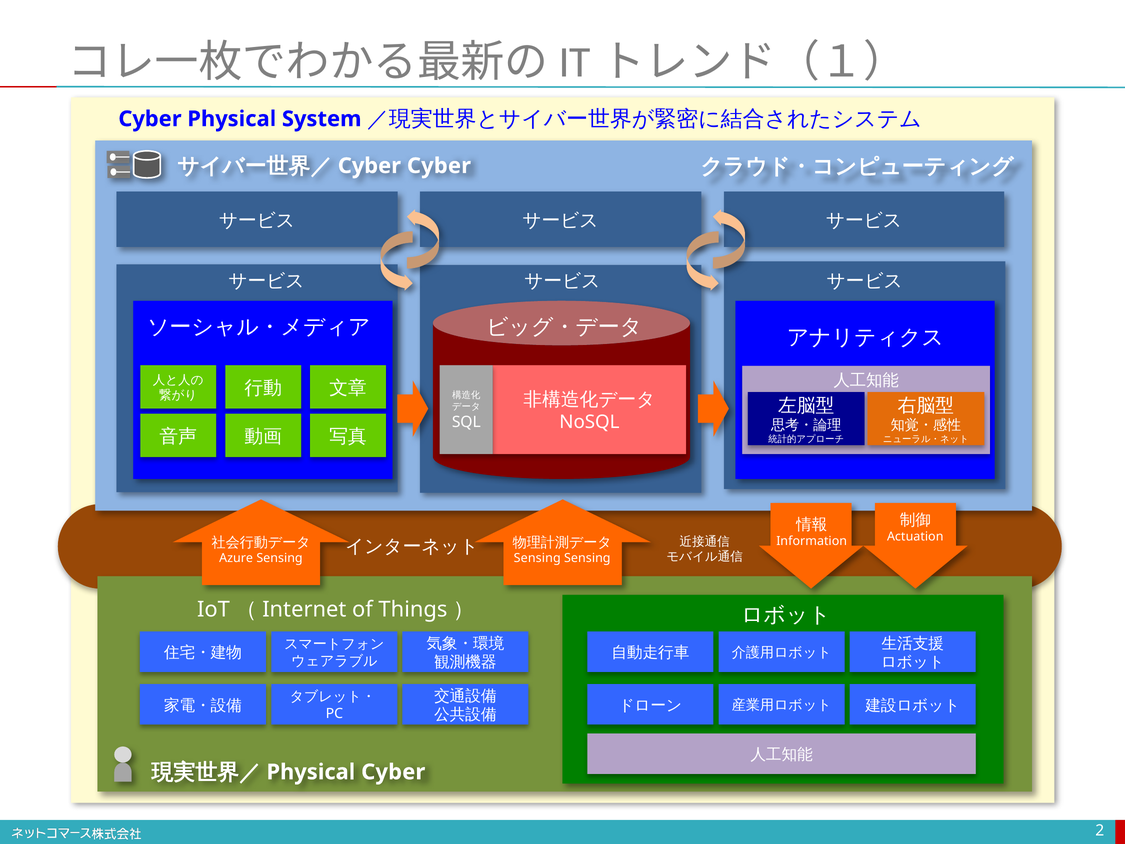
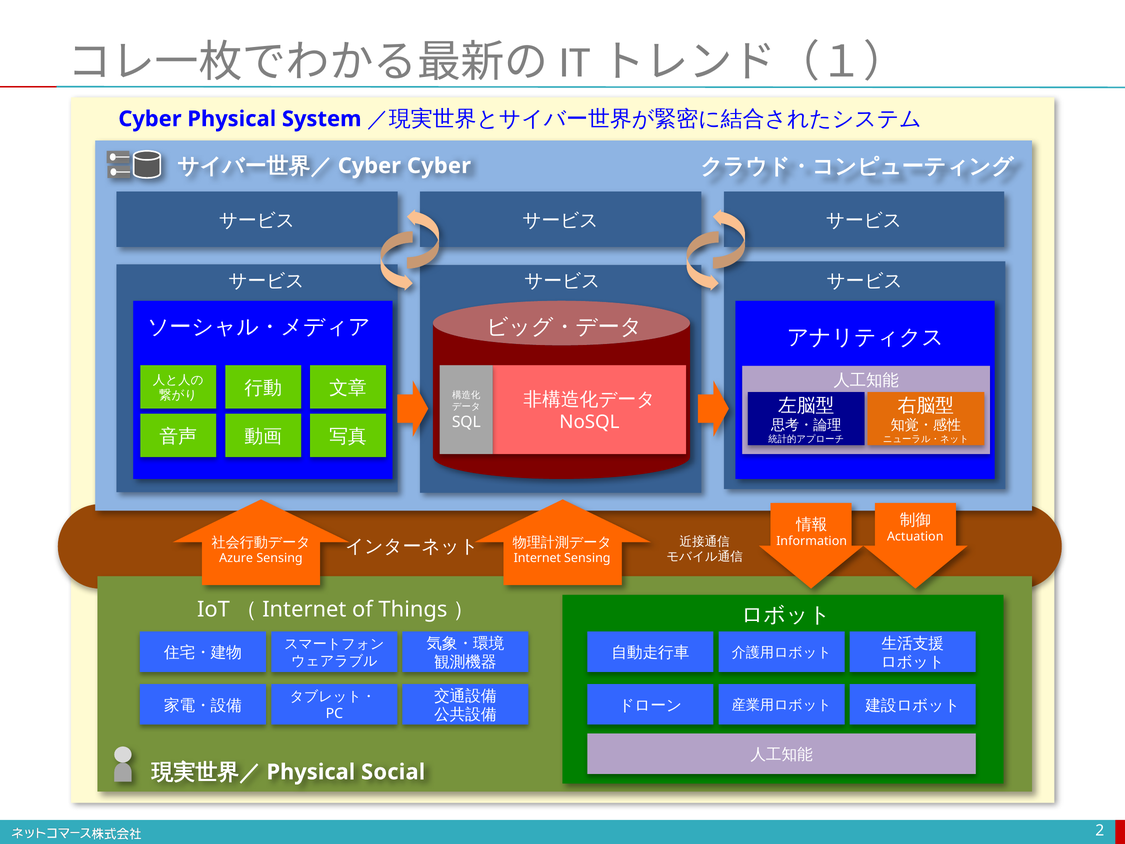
Sensing: Sensing -> Internet (537, 558)
Physical Cyber: Cyber -> Social (393, 772)
